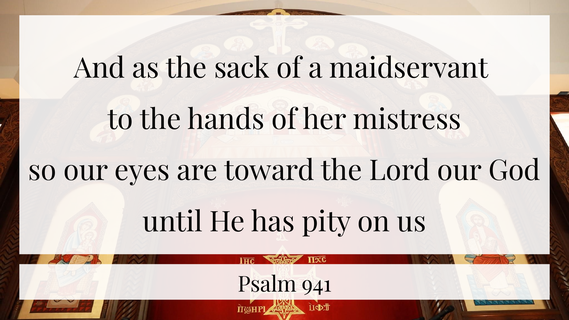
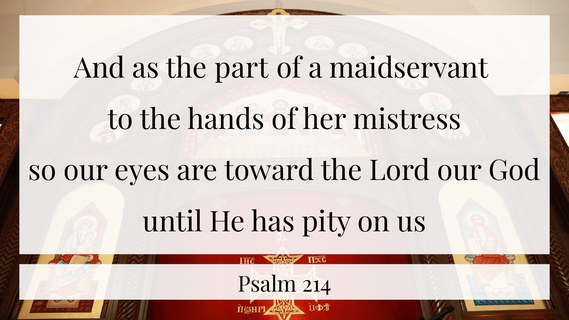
sack: sack -> part (242, 68)
941: 941 -> 214 (317, 285)
